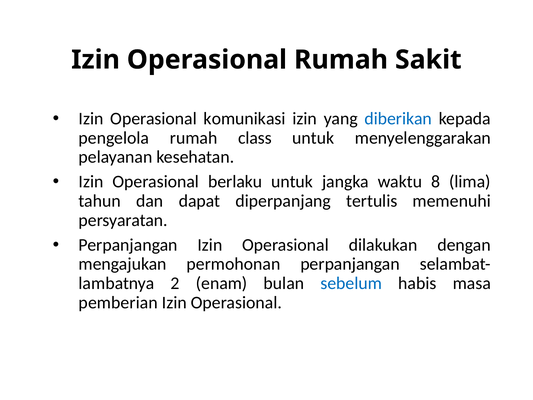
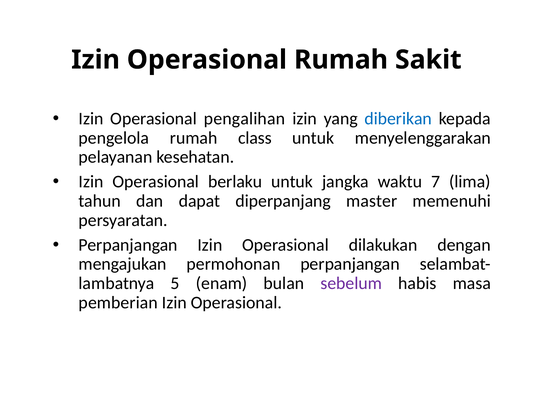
komunikasi: komunikasi -> pengalihan (245, 119)
8: 8 -> 7 (436, 182)
tertulis: tertulis -> master (372, 201)
2: 2 -> 5 (175, 283)
sebelum colour: blue -> purple (351, 283)
